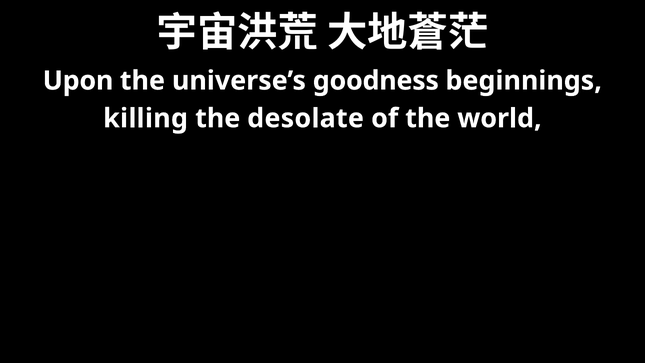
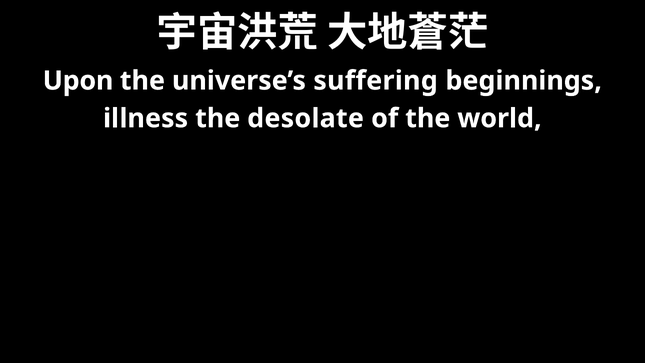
goodness: goodness -> suffering (376, 81)
killing: killing -> illness (146, 118)
